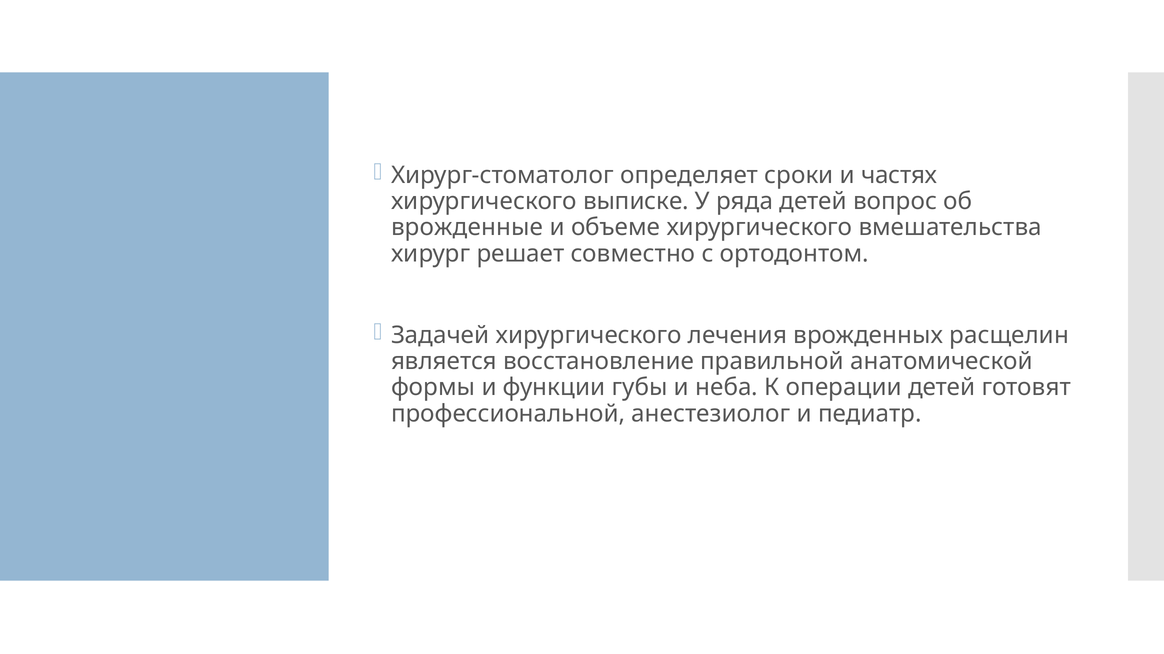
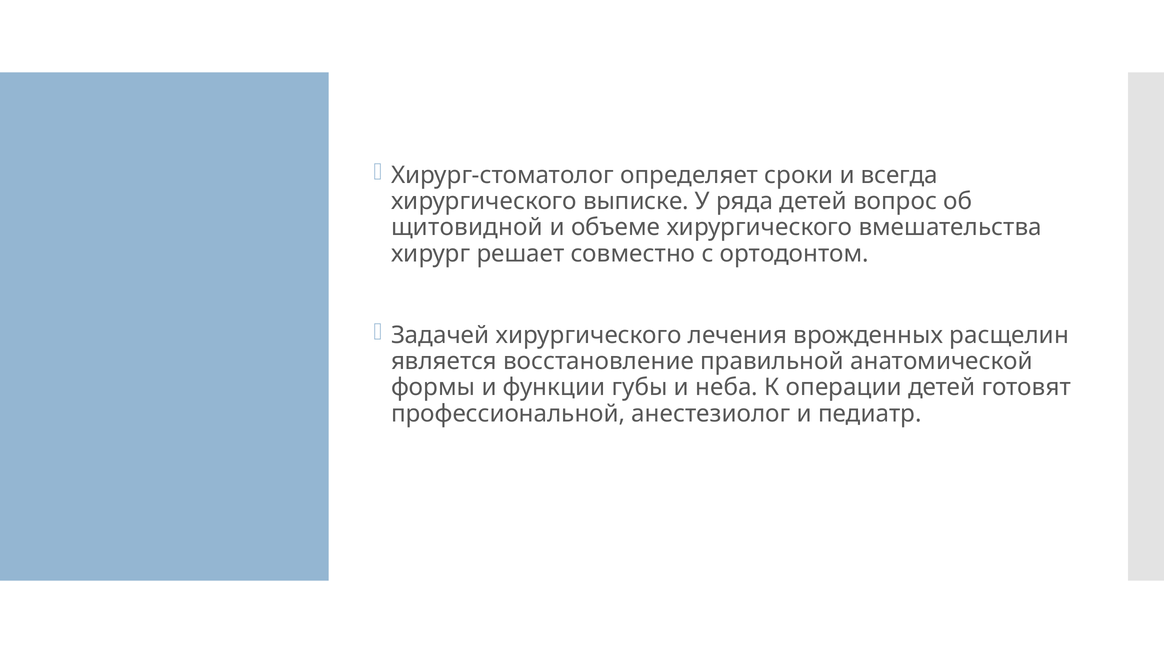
частях: частях -> всегда (899, 175)
врожденные: врожденные -> щитовидной (467, 228)
